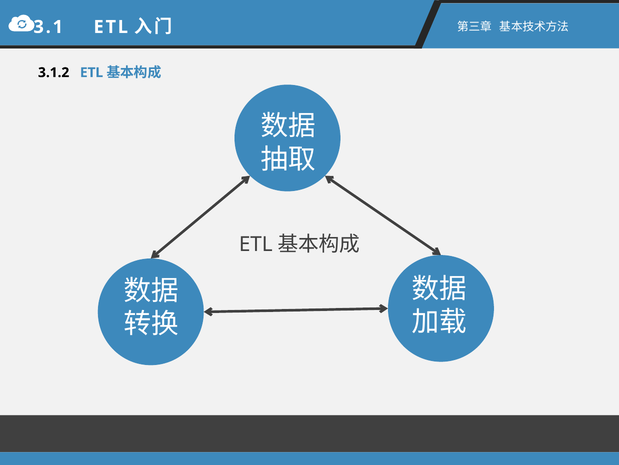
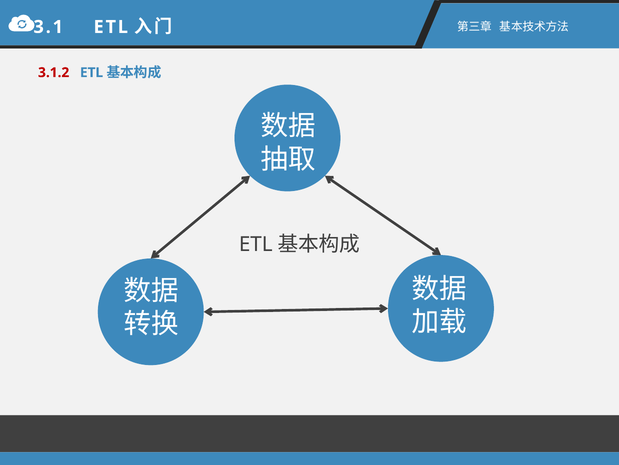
3.1.2 colour: black -> red (54, 72)
